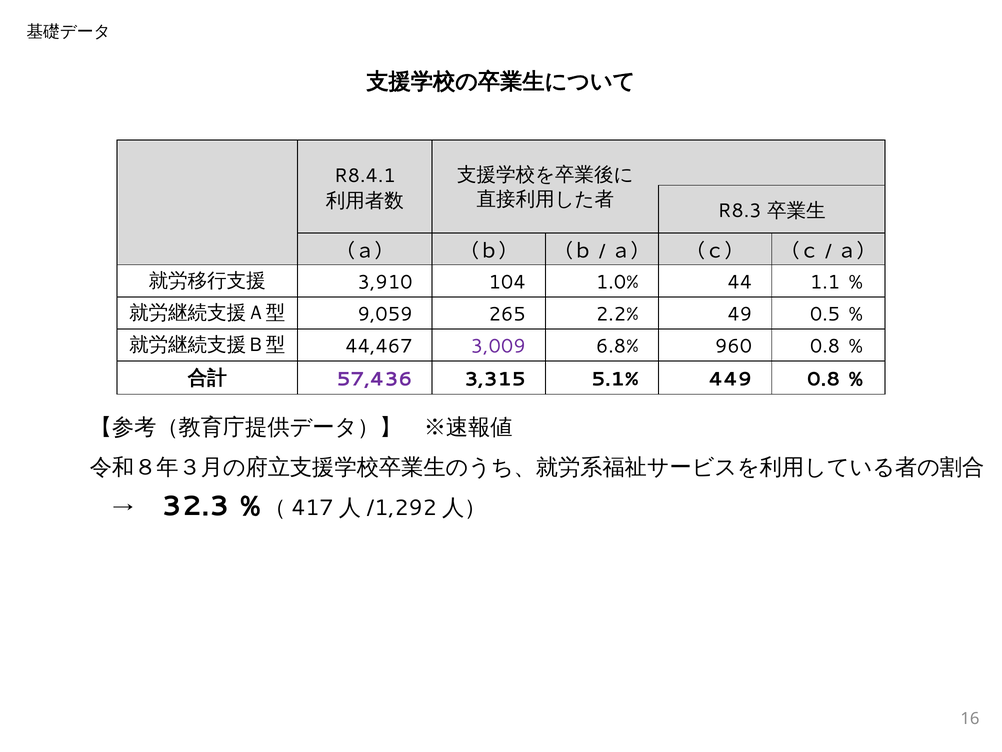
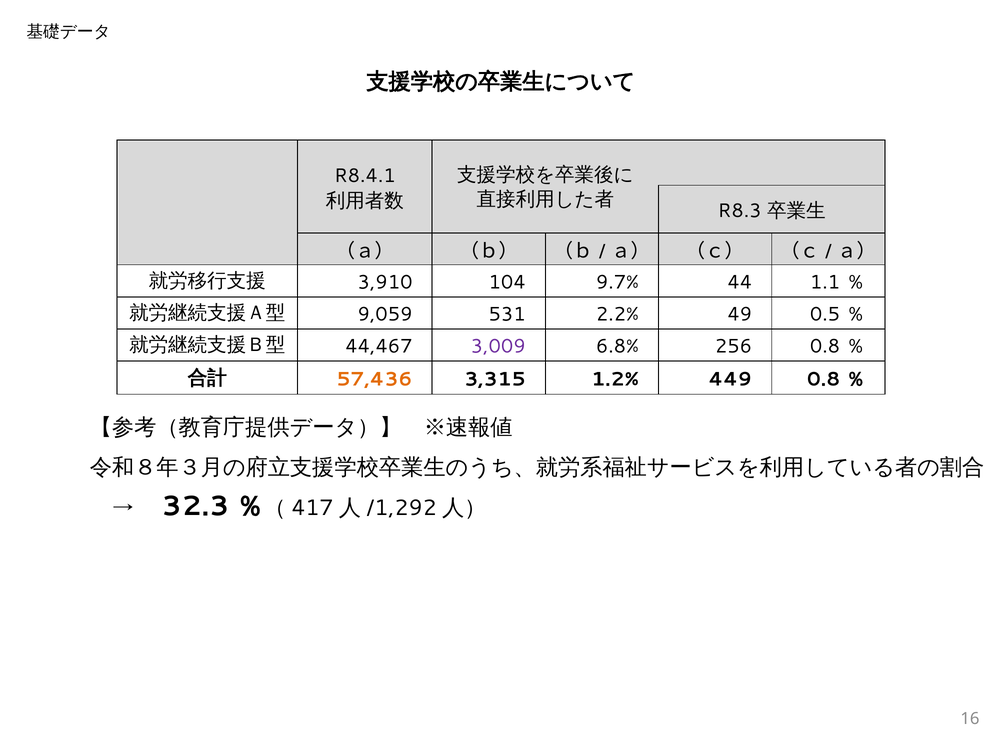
1.0%: 1.0% -> 9.7% (617, 282)
265: 265 -> 531 (507, 314)
960: 960 -> 256 (734, 346)
57,436 colour: purple -> orange (374, 379)
5.1%: 5.1% -> 1.2% (615, 379)
